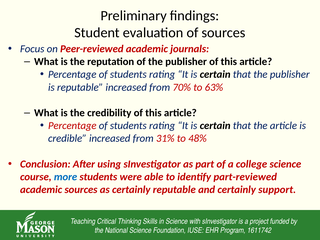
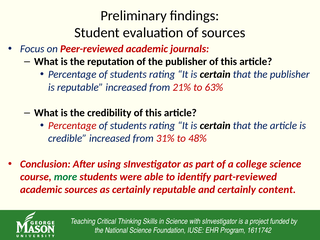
70%: 70% -> 21% (182, 87)
more colour: blue -> green (66, 177)
support: support -> content (277, 190)
